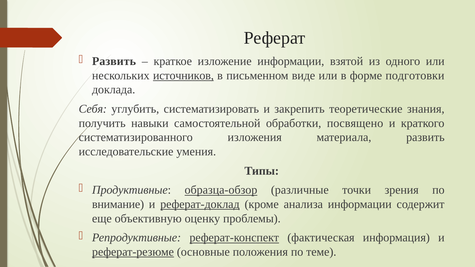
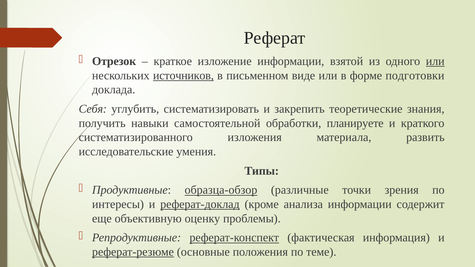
Развить: Развить -> Отрезок (114, 61)
или underline: none -> present (435, 61)
посвящено: посвящено -> планируете (355, 123)
внимание: внимание -> интересы (118, 204)
